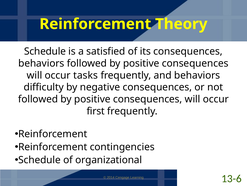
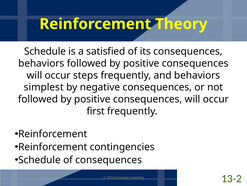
tasks: tasks -> steps (86, 75)
difficulty: difficulty -> simplest (44, 87)
of organizational: organizational -> consequences (109, 159)
13-6: 13-6 -> 13-2 (232, 178)
